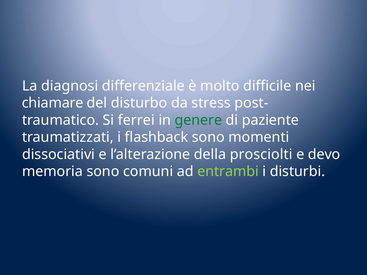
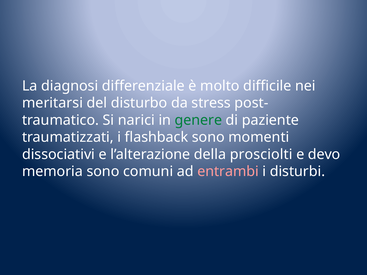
chiamare: chiamare -> meritarsi (53, 103)
ferrei: ferrei -> narici (136, 120)
entrambi colour: light green -> pink (228, 172)
